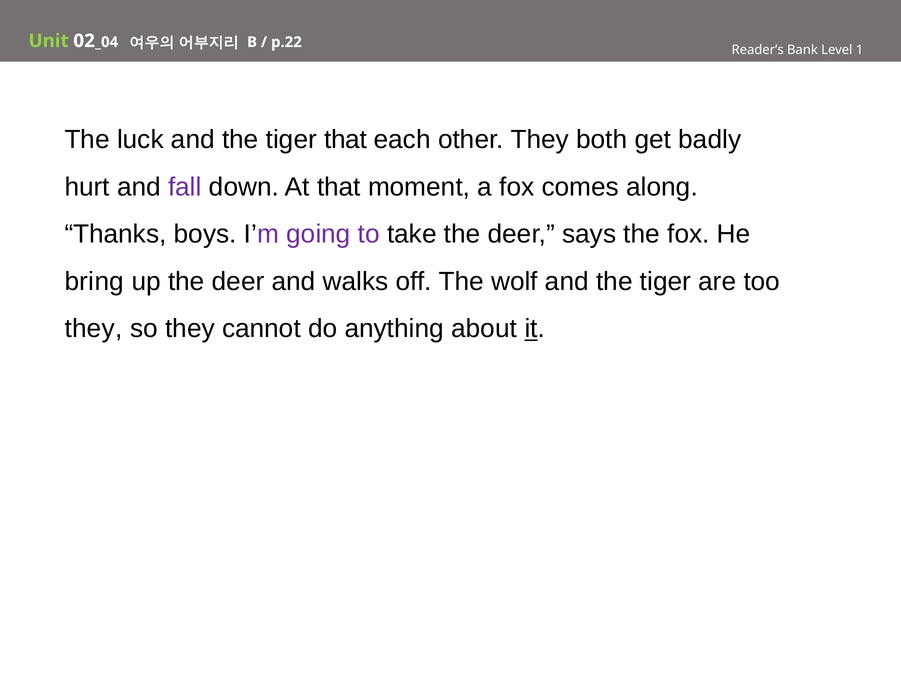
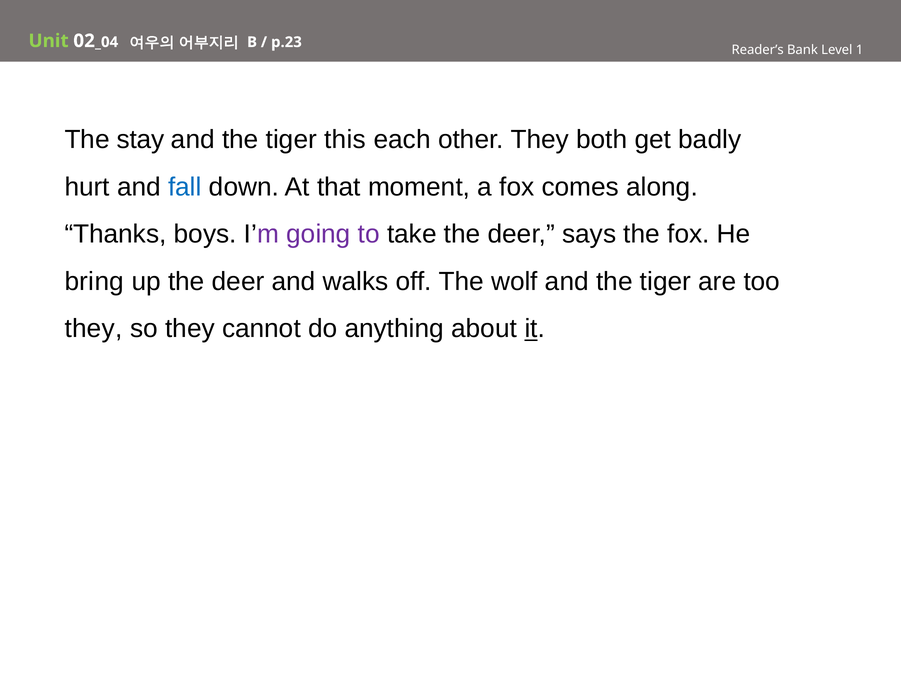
p.22: p.22 -> p.23 (286, 42)
luck: luck -> stay (140, 140)
tiger that: that -> this (345, 140)
fall colour: purple -> blue (185, 187)
